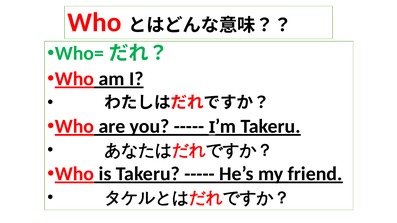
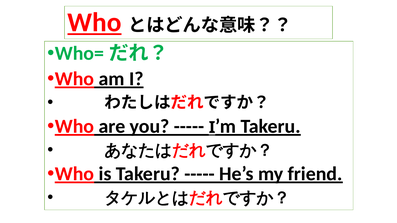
Who underline: none -> present (94, 22)
